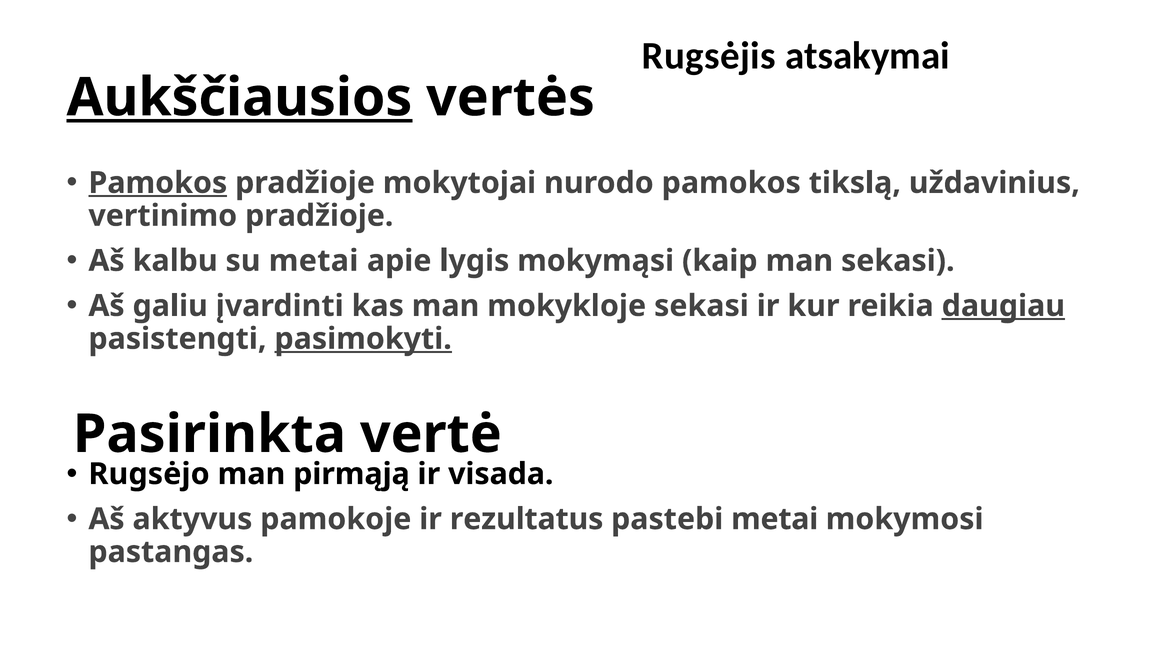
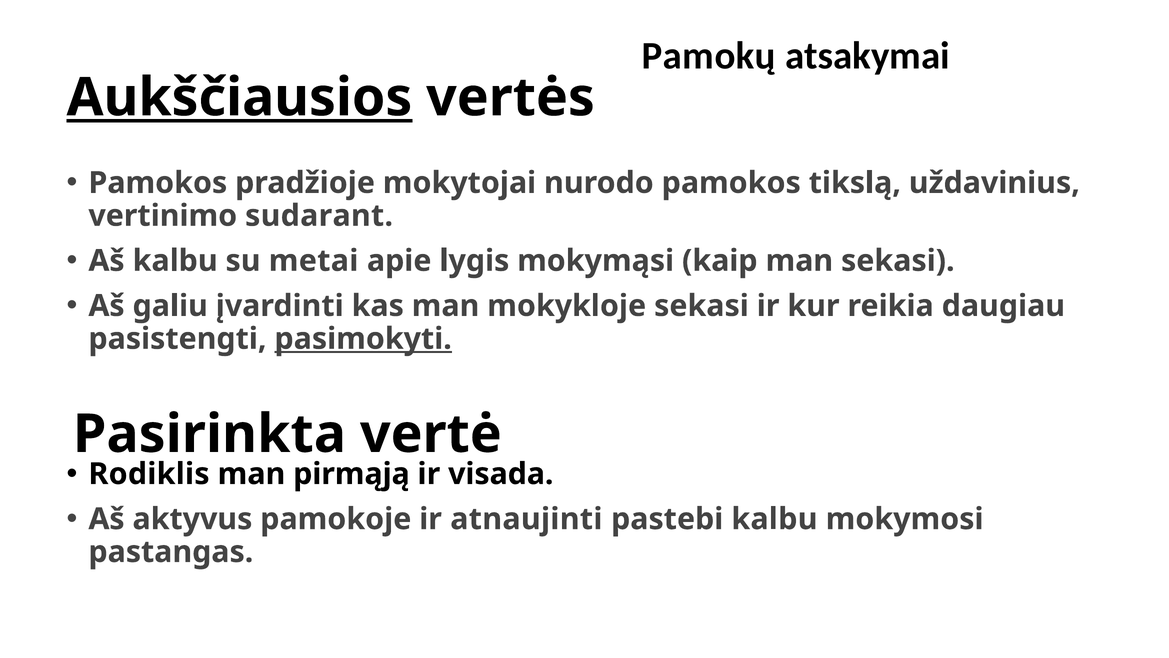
Rugsėjis: Rugsėjis -> Pamokų (709, 56)
Pamokos underline: present -> none (158, 183)
vertinimo pradžioje: pradžioje -> sudarant (319, 216)
daugiau underline: present -> none (1003, 306)
Rugsėjo: Rugsėjo -> Rodiklis (149, 474)
rezultatus: rezultatus -> atnaujinti (526, 519)
pastebi metai: metai -> kalbu (774, 519)
